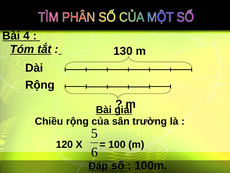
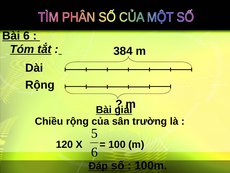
Bài 4: 4 -> 6 (27, 36)
130: 130 -> 384 (123, 51)
